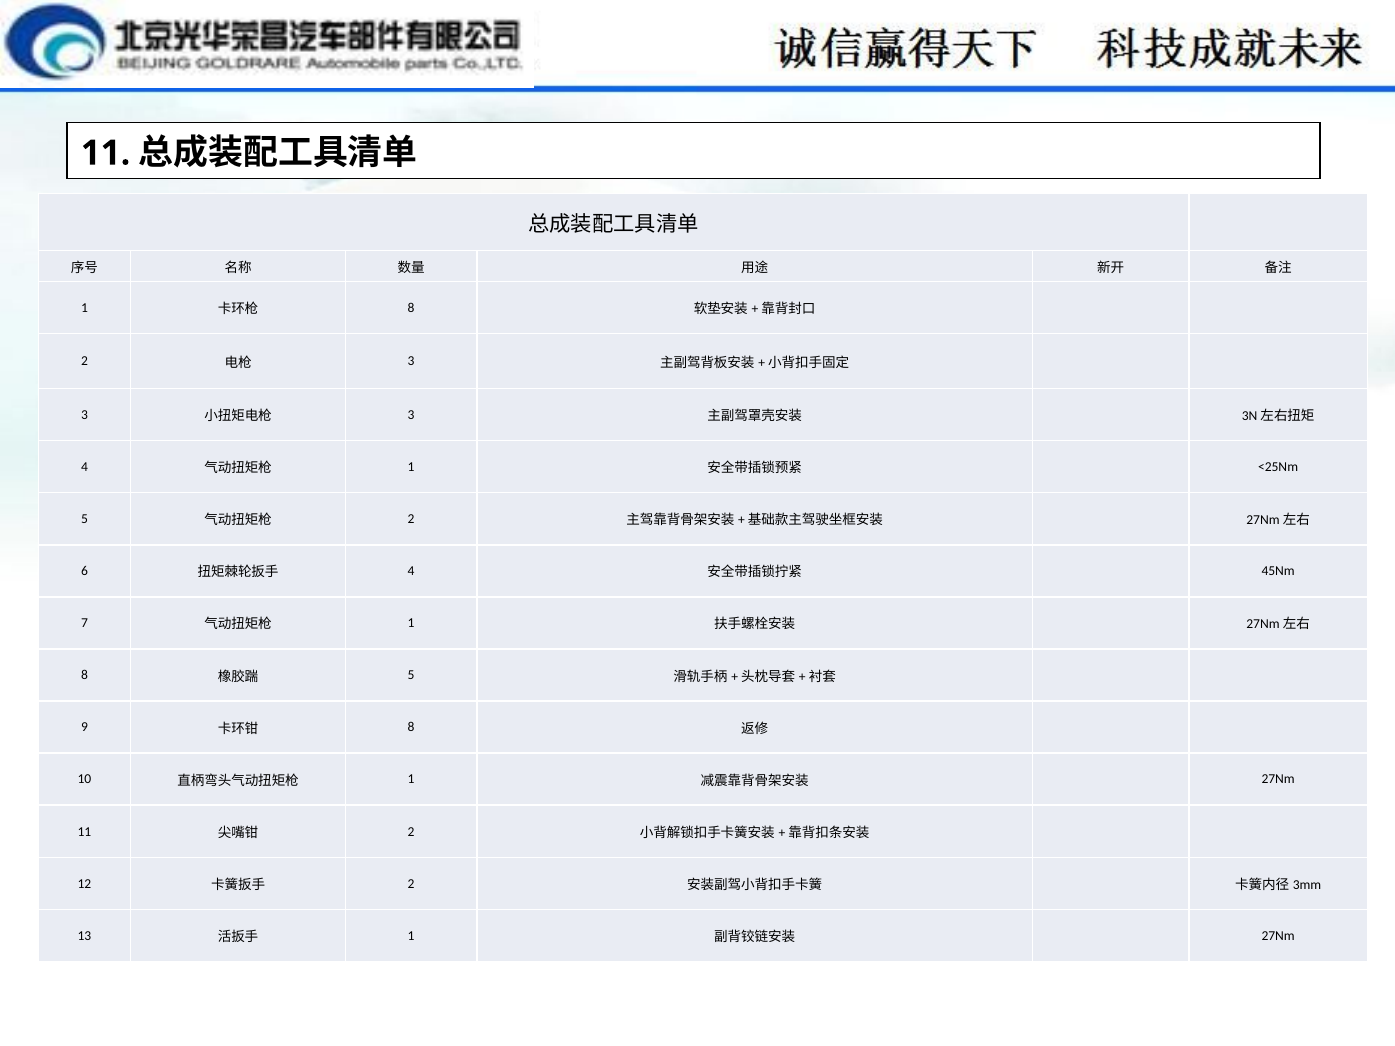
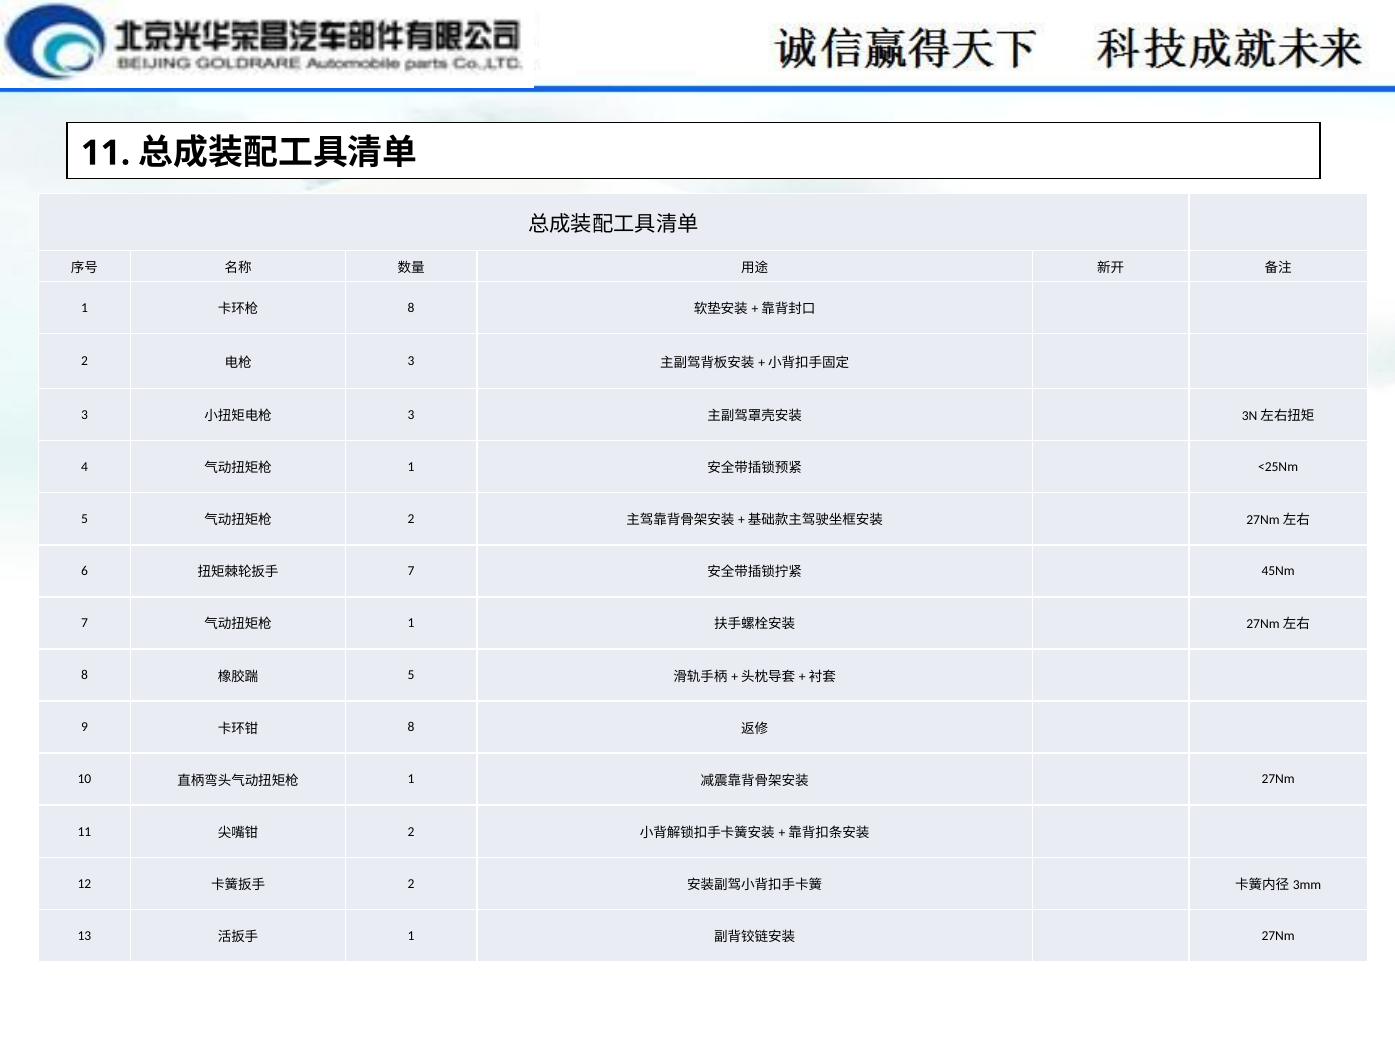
4: 4 -> 7 (411, 571)
